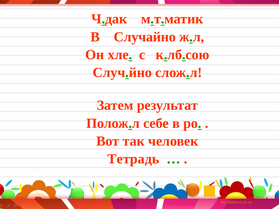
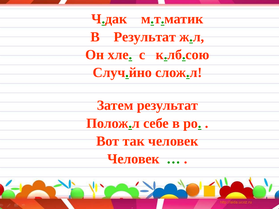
В Случайно: Случайно -> Результат (145, 37)
Тетрадь: Тетрадь -> Человек (133, 159)
